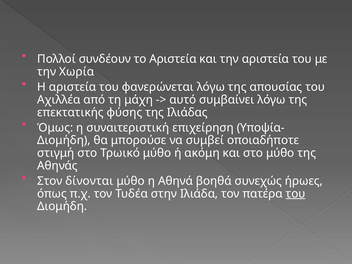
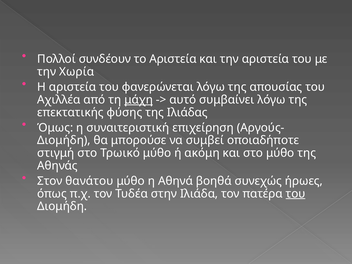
μάχη underline: none -> present (139, 100)
Υποψία-: Υποψία- -> Αργούς- (261, 128)
δίνονται: δίνονται -> θανάτου (89, 181)
